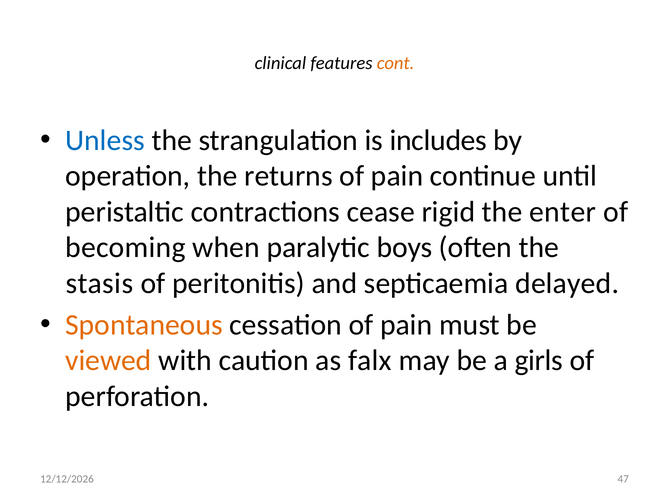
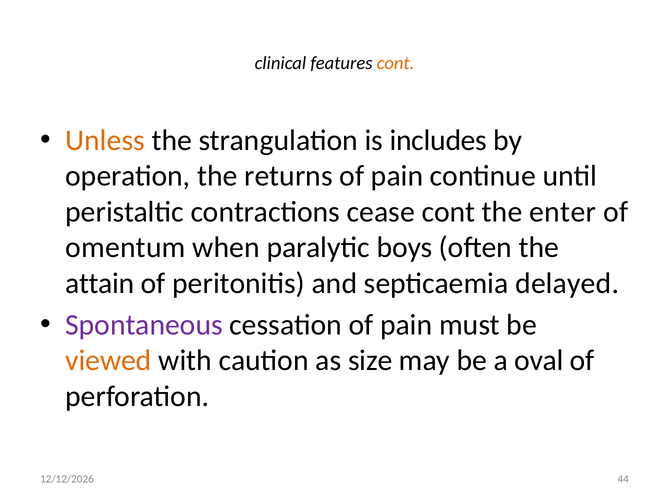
Unless colour: blue -> orange (105, 140)
cease rigid: rigid -> cont (448, 212)
becoming: becoming -> omentum (125, 247)
stasis: stasis -> attain (100, 283)
Spontaneous colour: orange -> purple (144, 325)
falx: falx -> size (370, 360)
girls: girls -> oval (539, 360)
47: 47 -> 44 (623, 479)
